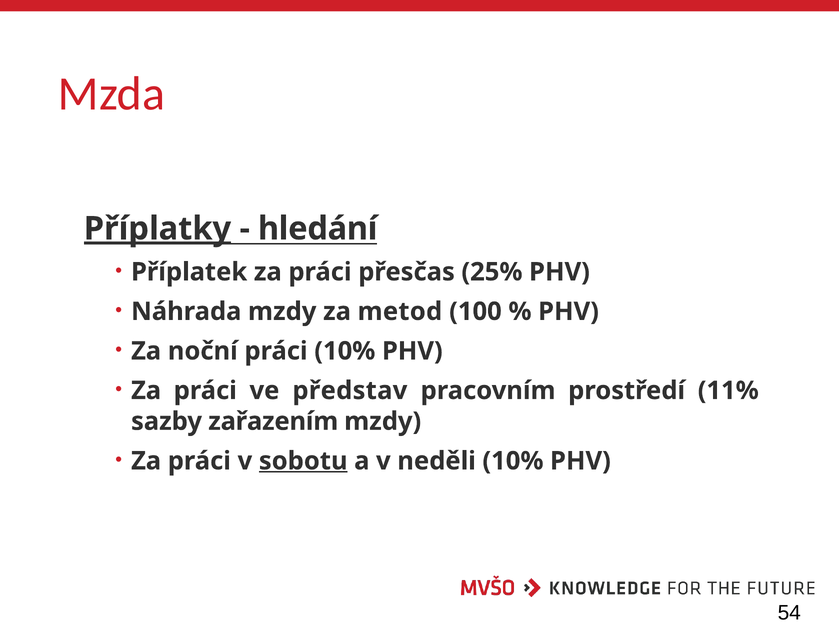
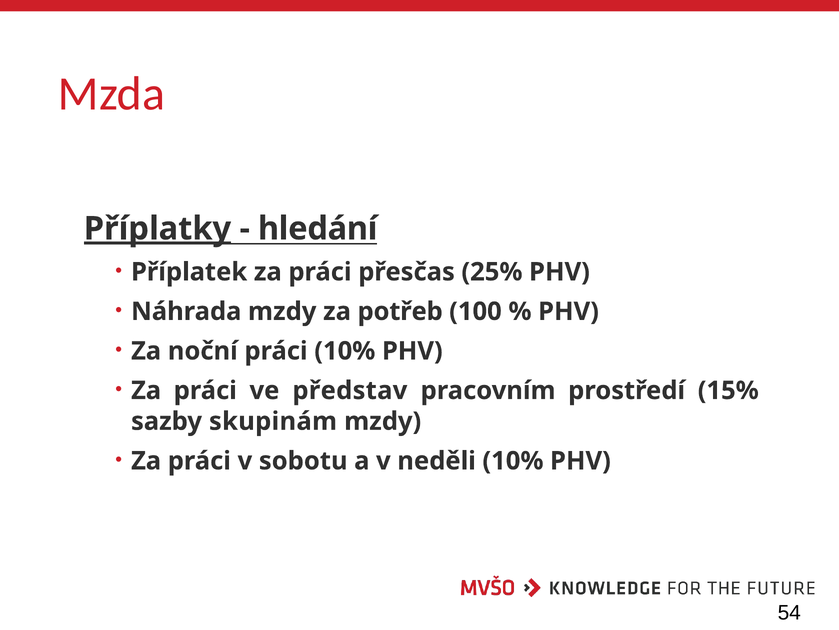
metod: metod -> potřeb (400, 311)
11%: 11% -> 15% (728, 390)
zařazením: zařazením -> skupinám (273, 421)
sobotu underline: present -> none (303, 460)
